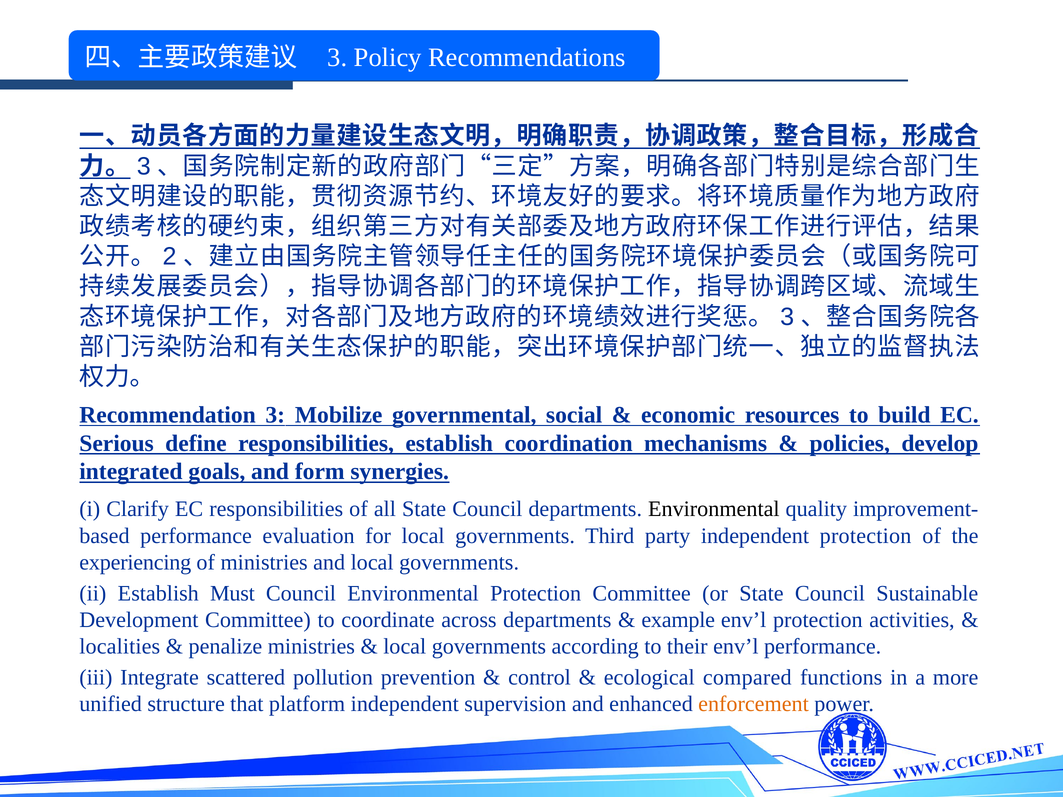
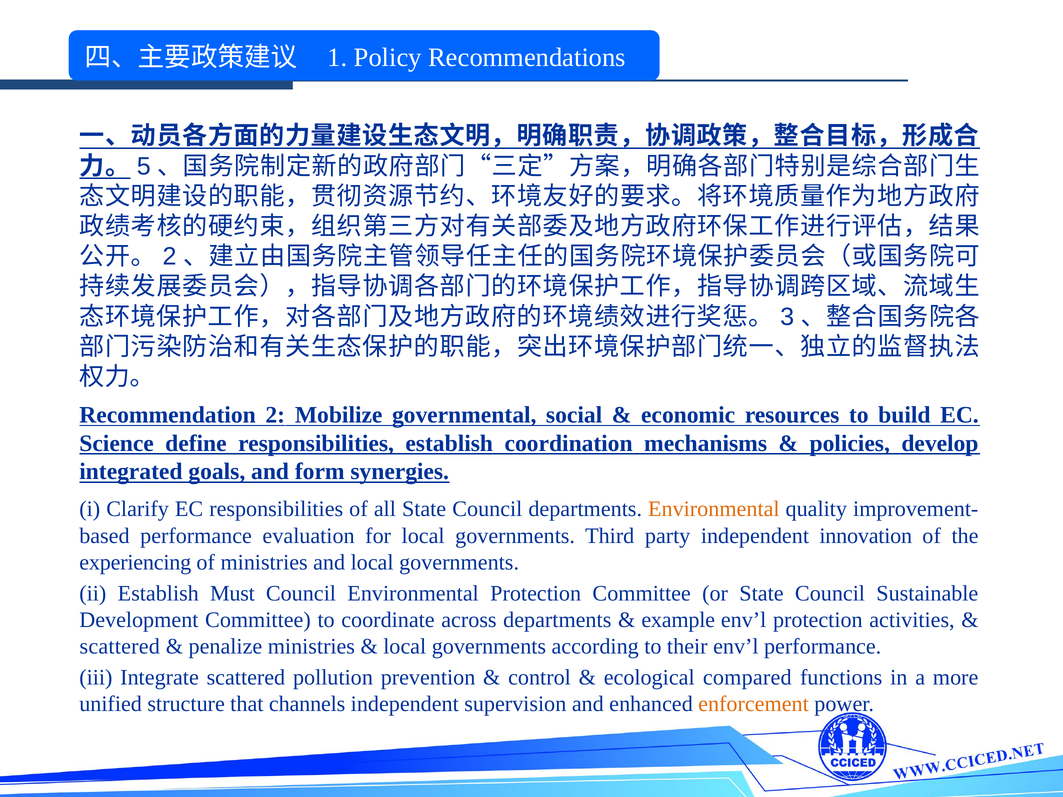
3: 3 -> 1 (337, 57)
3: 3 -> 5 (144, 166)
Recommendation 3: 3 -> 2 (275, 415)
Serious: Serious -> Science (117, 444)
Environmental colour: black -> orange (714, 509)
independent protection: protection -> innovation (866, 536)
localities: localities -> scattered (120, 647)
platform: platform -> channels (307, 704)
